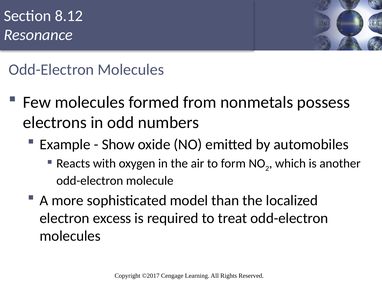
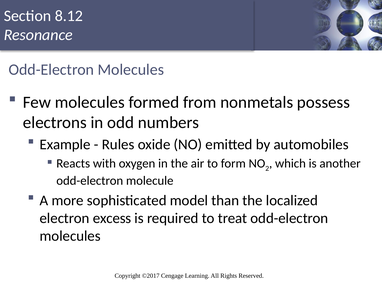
Show: Show -> Rules (118, 145)
